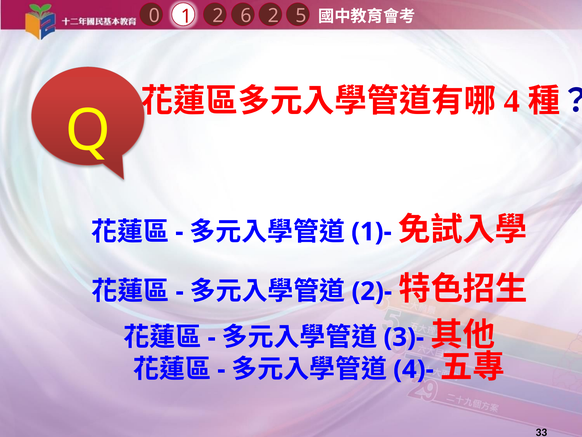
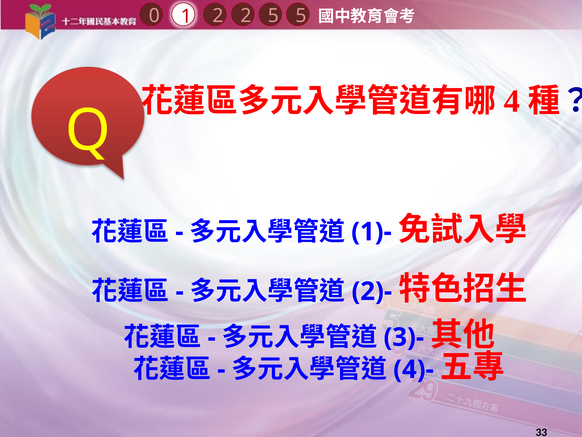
2 2: 2 -> 5 (273, 16)
1 6: 6 -> 2 (246, 16)
